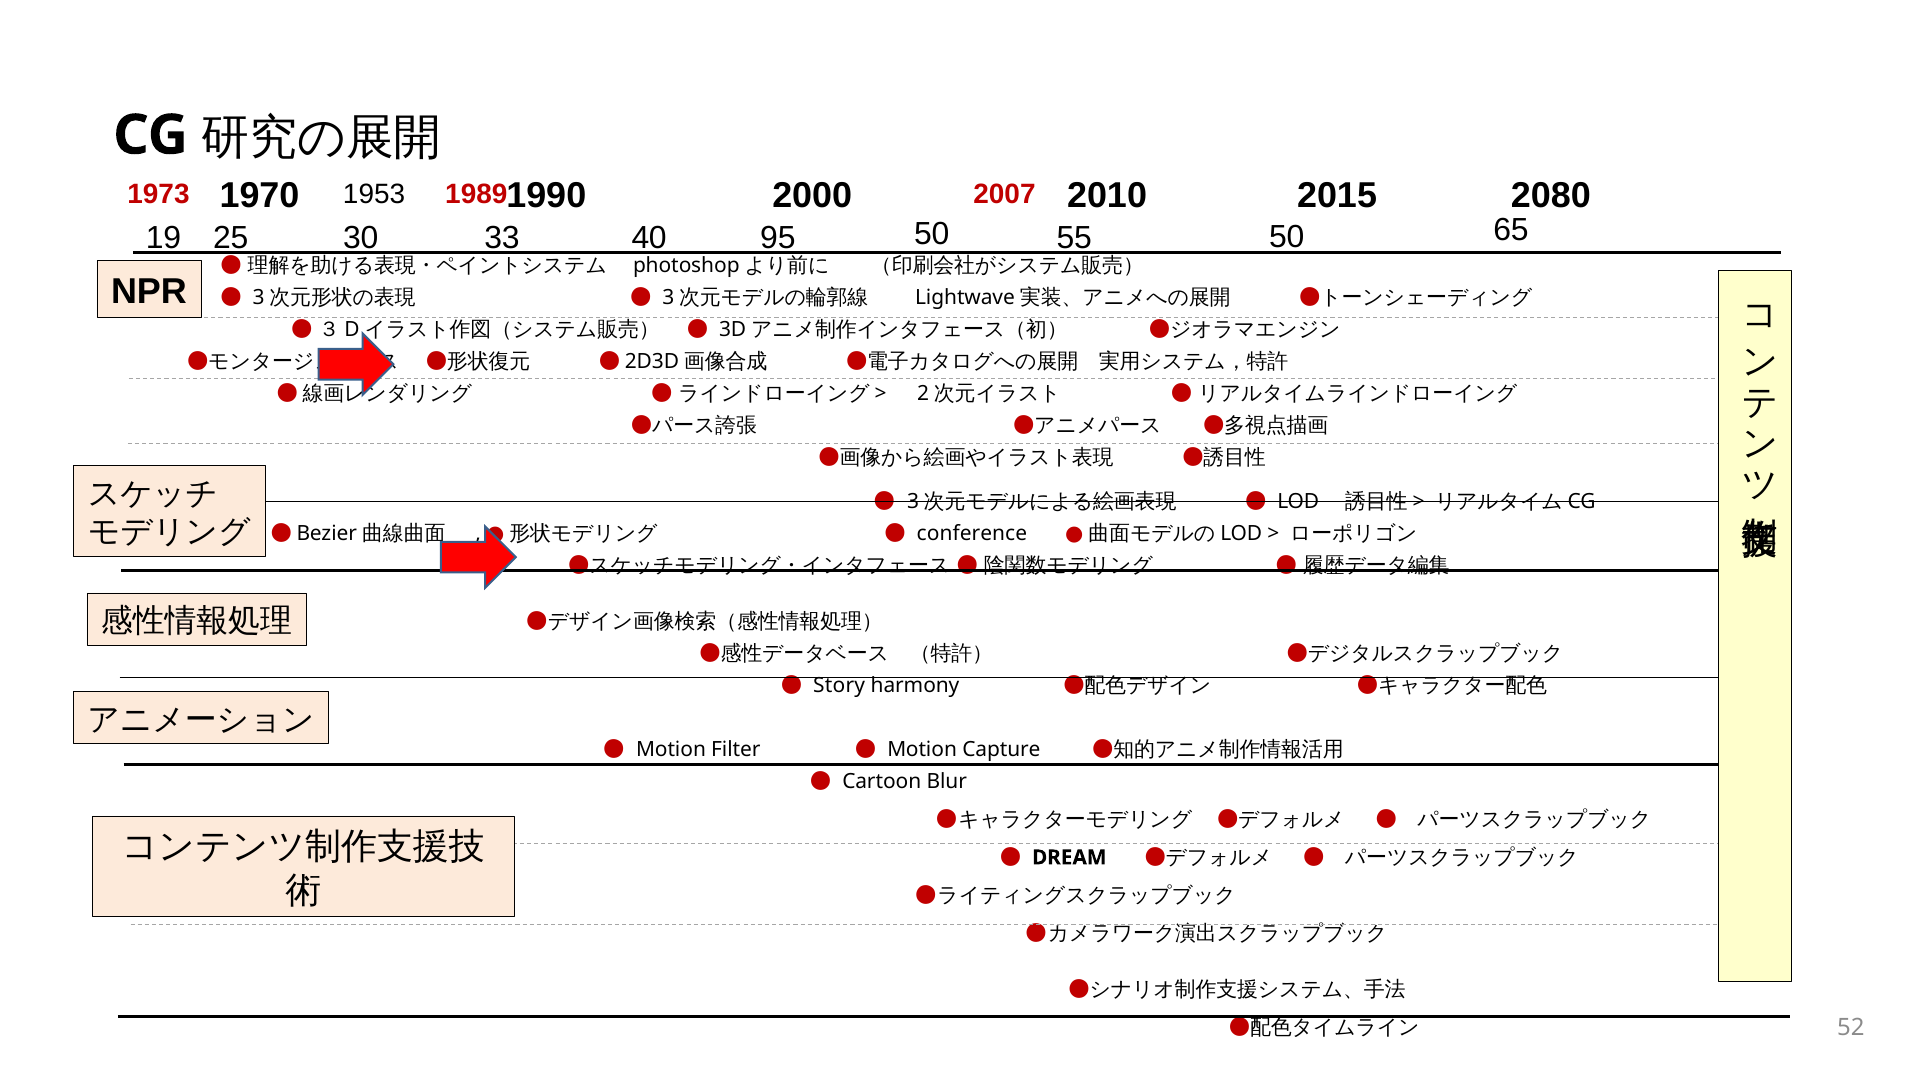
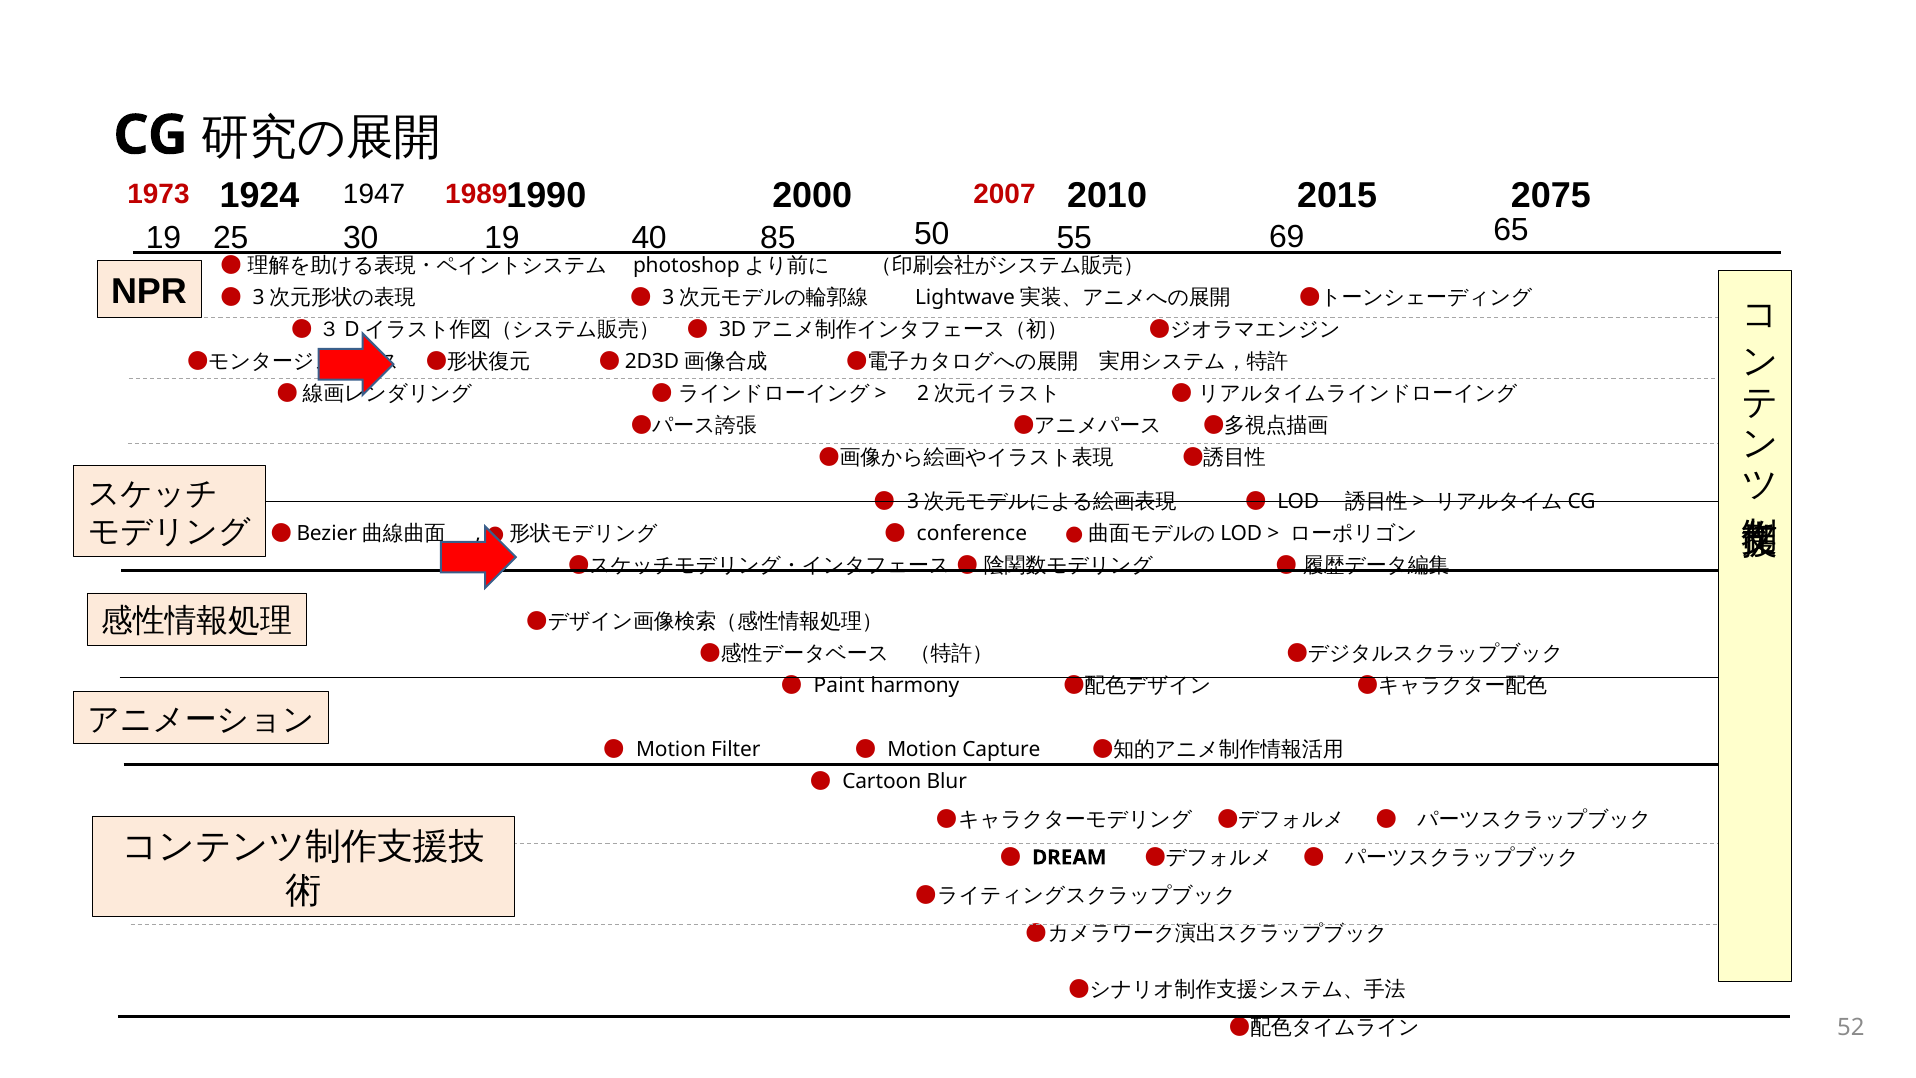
1970: 1970 -> 1924 (259, 195)
2080: 2080 -> 2075 (1551, 195)
1953: 1953 -> 1947 (374, 195)
19 33: 33 -> 19 (502, 238)
95: 95 -> 85 (778, 238)
25 50: 50 -> 69 (1287, 236)
Story: Story -> Paint (839, 686)
